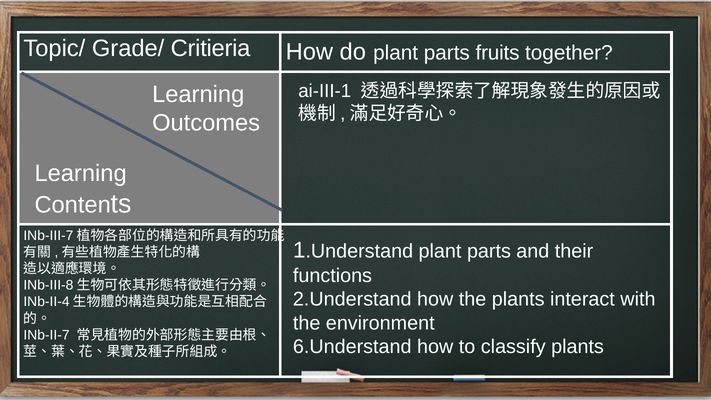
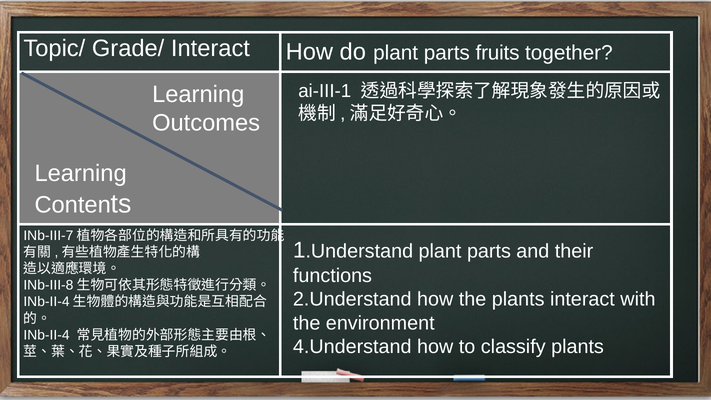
Grade/ Critieria: Critieria -> Interact (210, 48)
INb-II-7: INb-II-7 -> INb-II-4 (47, 335)
6.Understand: 6.Understand -> 4.Understand (352, 347)
